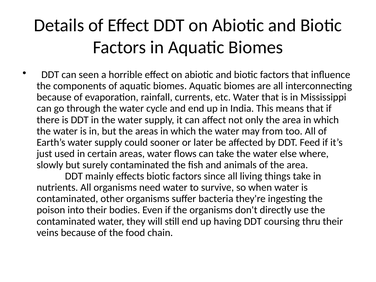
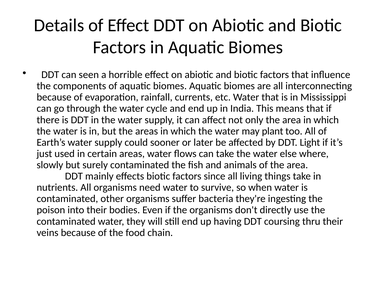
from: from -> plant (273, 131)
Feed: Feed -> Light (310, 142)
